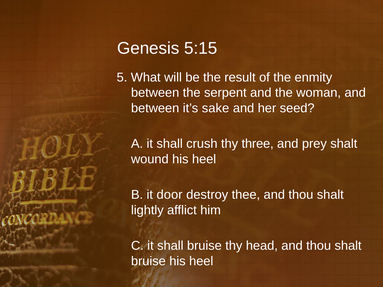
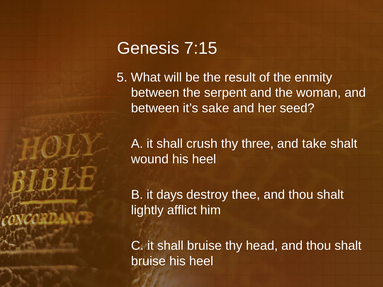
5:15: 5:15 -> 7:15 (201, 48)
prey: prey -> take (314, 144)
door: door -> days (170, 195)
